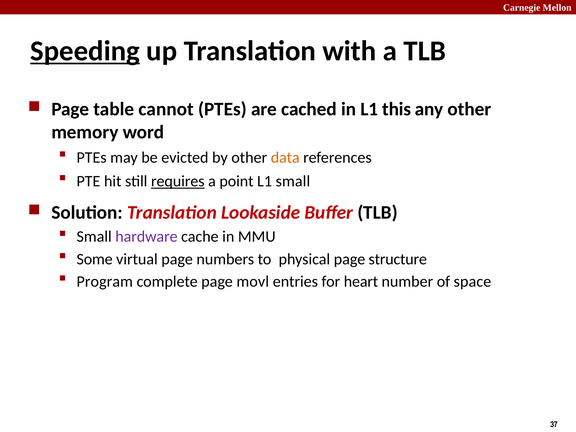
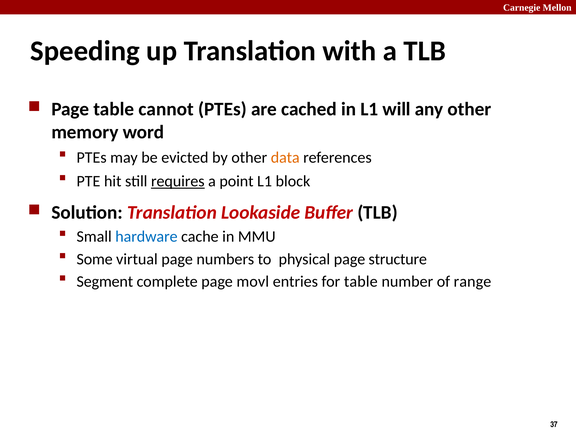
Speeding underline: present -> none (85, 51)
this: this -> will (397, 109)
L1 small: small -> block (293, 181)
hardware colour: purple -> blue (146, 237)
Program: Program -> Segment (105, 281)
for heart: heart -> table (361, 281)
space: space -> range (472, 281)
